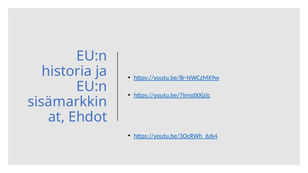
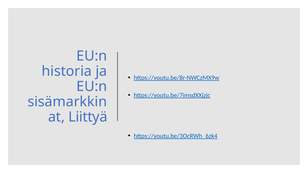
Ehdot: Ehdot -> Liittyä (88, 117)
